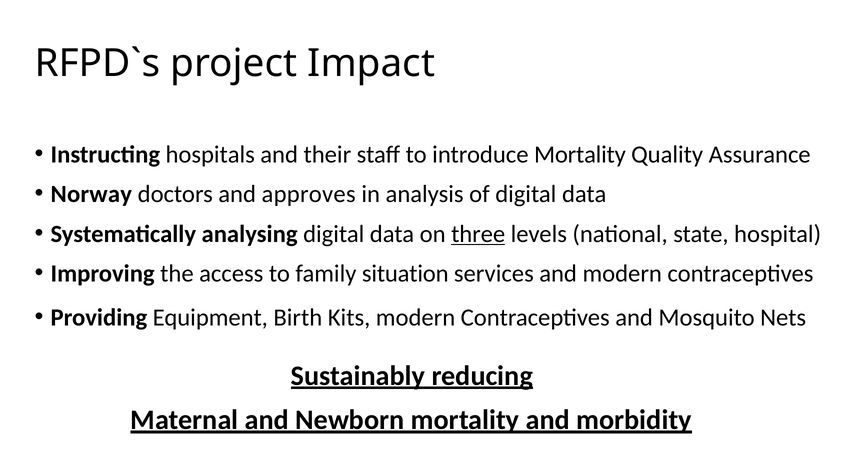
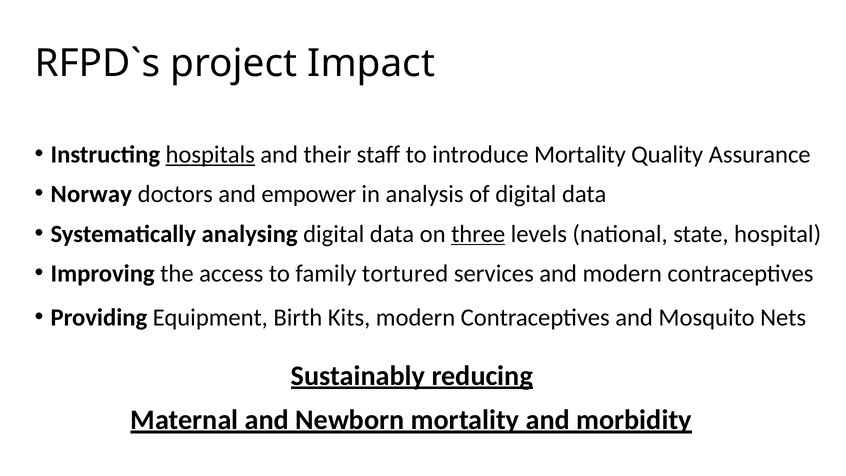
hospitals underline: none -> present (210, 154)
approves: approves -> empower (309, 194)
situation: situation -> tortured (405, 273)
